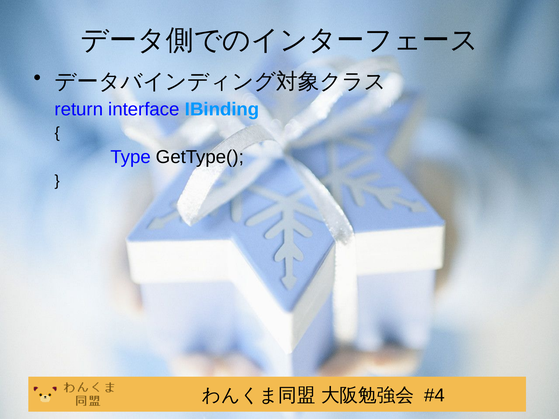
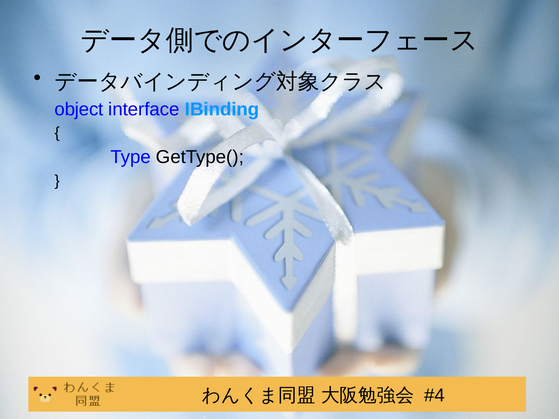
return: return -> object (79, 109)
